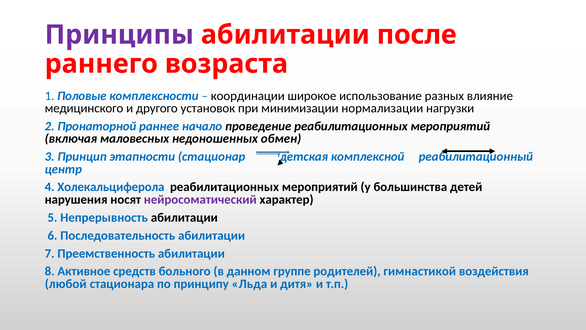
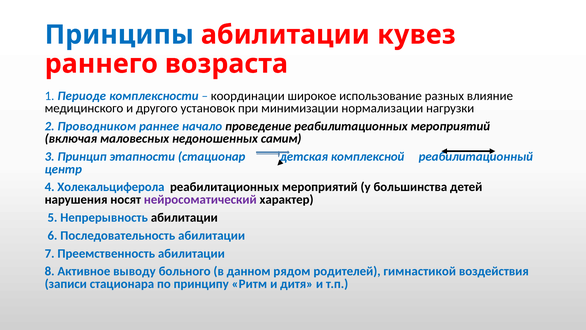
Принципы colour: purple -> blue (119, 35)
после: после -> кувез (416, 35)
Половые: Половые -> Периоде (82, 96)
Пронаторной: Пронаторной -> Проводником (97, 126)
обмен: обмен -> самим (281, 139)
средств: средств -> выводу (134, 271)
группе: группе -> рядом (292, 271)
любой: любой -> записи (66, 284)
Льда: Льда -> Ритм (249, 284)
